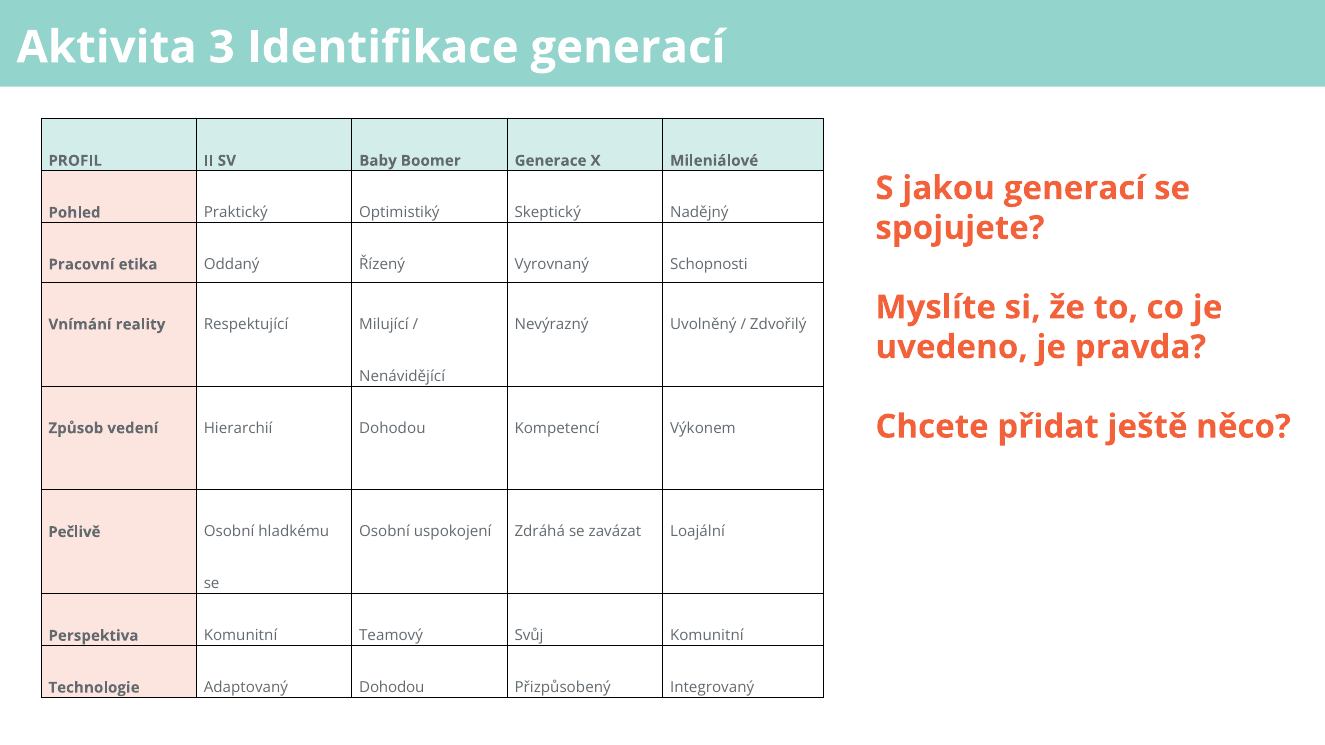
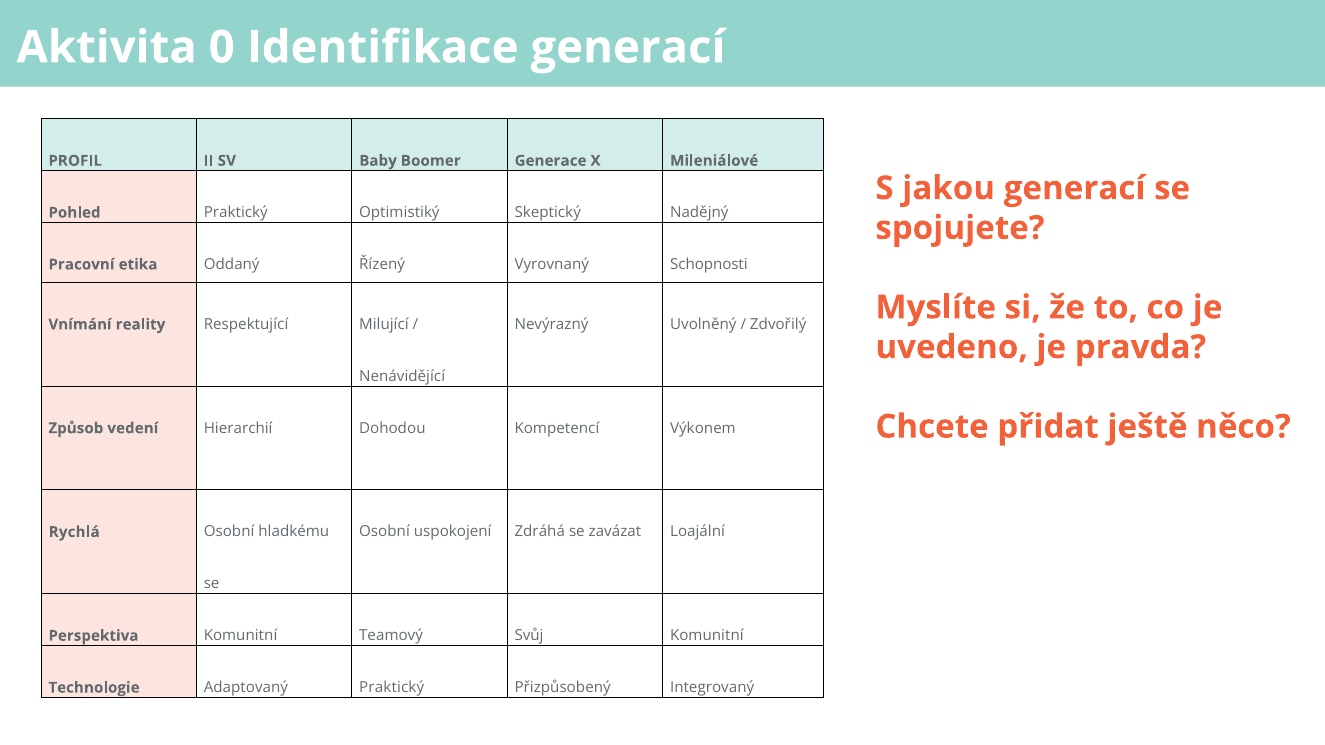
3: 3 -> 0 (222, 47)
Pečlivě: Pečlivě -> Rychlá (74, 532)
Adaptovaný Dohodou: Dohodou -> Praktický (392, 688)
